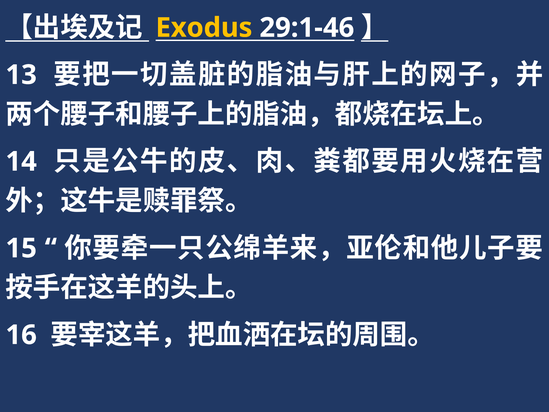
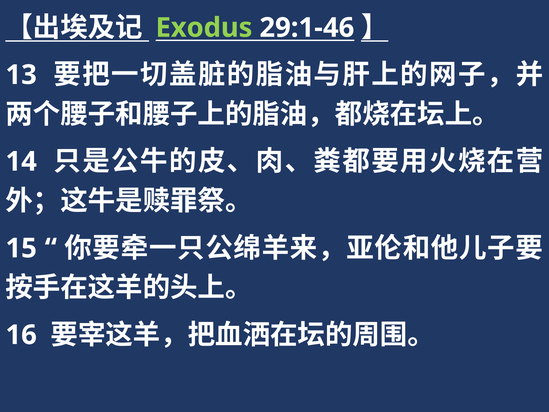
Exodus colour: yellow -> light green (204, 28)
